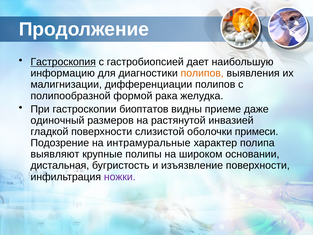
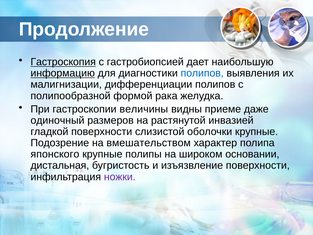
информацию underline: none -> present (63, 73)
полипов colour: orange -> blue (202, 73)
биоптатов: биоптатов -> величины (144, 109)
оболочки примеси: примеси -> крупные (257, 132)
интрамуральные: интрамуральные -> вмешательством (149, 143)
выявляют: выявляют -> японского (55, 154)
